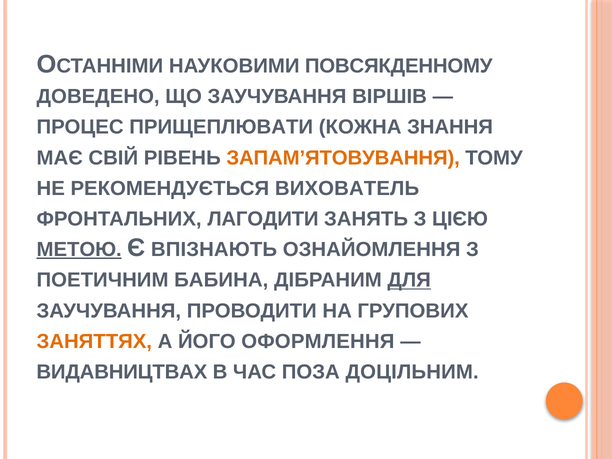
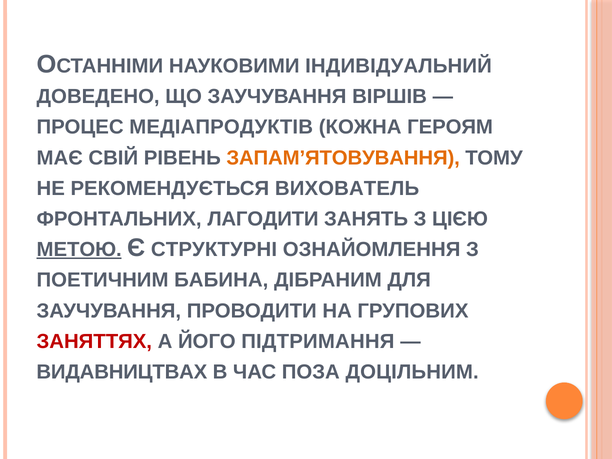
ПОВСЯКДЕННОМУ: ПОВСЯКДЕННОМУ -> ІНДИВІДУАЛЬНИЙ (399, 66)
ПРИЩЕПЛЮВАТИ: ПРИЩЕПЛЮВАТИ -> МЕДІАПРОДУКТІВ (221, 127)
ЗНАННЯ: ЗНАННЯ -> ГЕРОЯМ (450, 127)
ВПІЗНАЮТЬ: ВПІЗНАЮТЬ -> СТРУКТУРНІ (214, 250)
ДЛЯ underline: present -> none (409, 280)
ЗАНЯТТЯХ colour: orange -> red (94, 341)
ОФОРМЛЕННЯ: ОФОРМЛЕННЯ -> ПІДТРИМАННЯ (318, 341)
